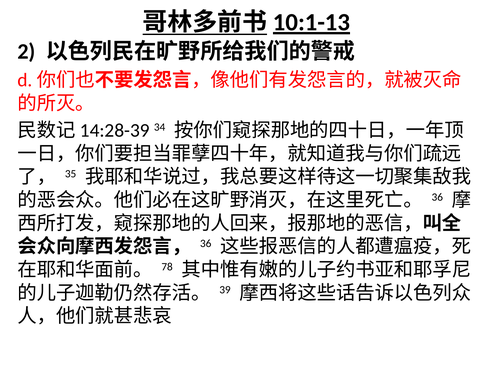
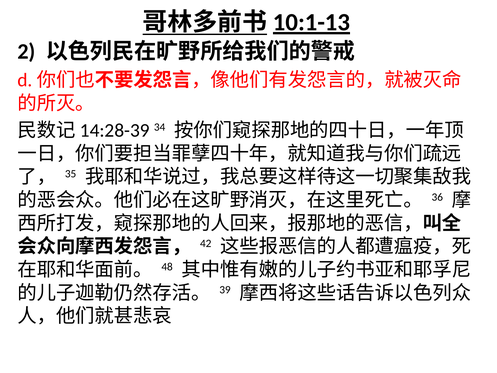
36: 36 -> 42 (206, 243)
78: 78 -> 48 (167, 266)
